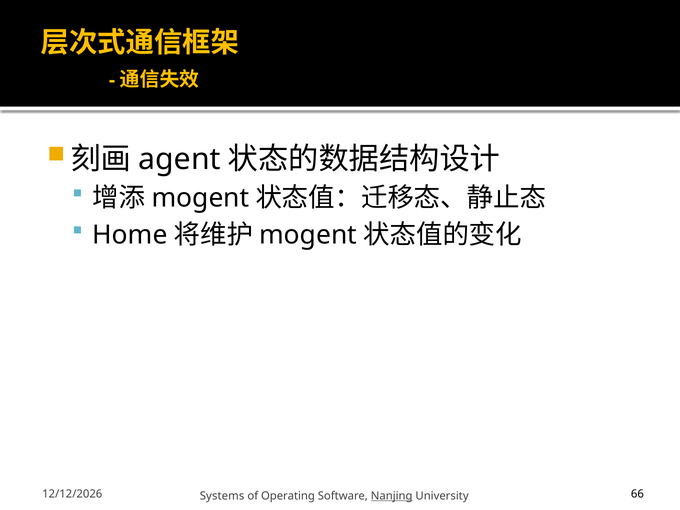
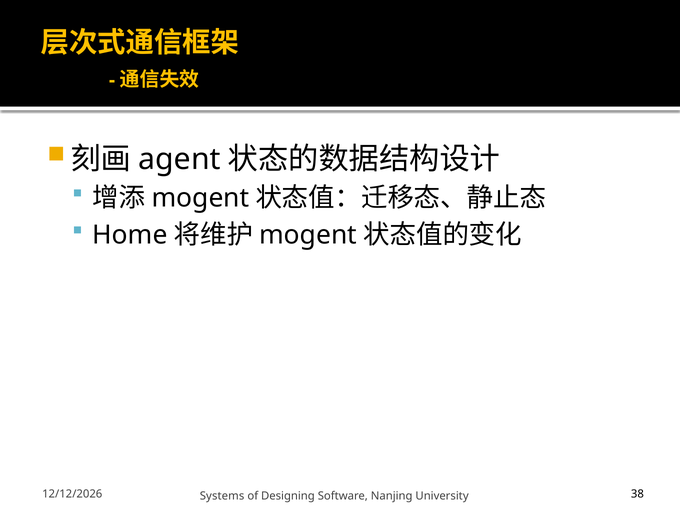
Operating: Operating -> Designing (288, 496)
Nanjing underline: present -> none (392, 496)
66: 66 -> 38 (637, 494)
